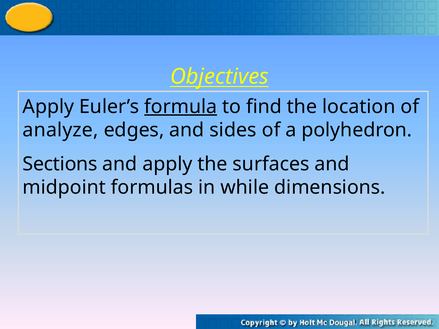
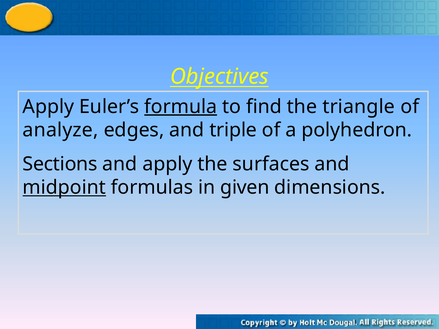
location: location -> triangle (359, 107)
sides: sides -> triple (233, 130)
midpoint underline: none -> present (64, 188)
while: while -> given (245, 188)
